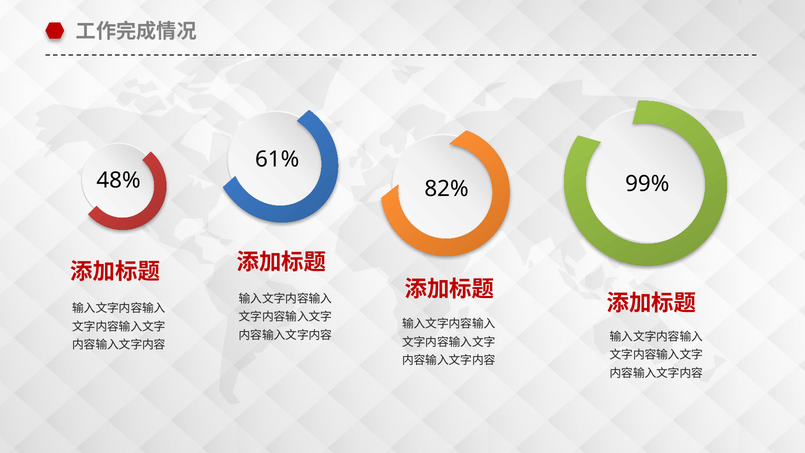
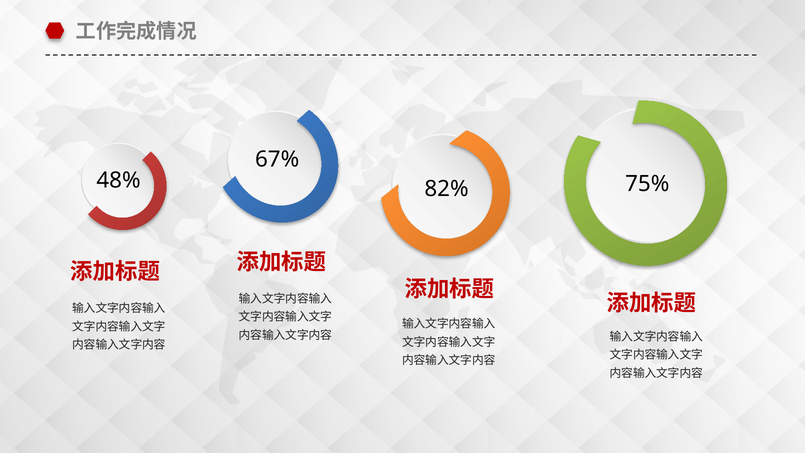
61%: 61% -> 67% (277, 159)
99%: 99% -> 75% (647, 184)
